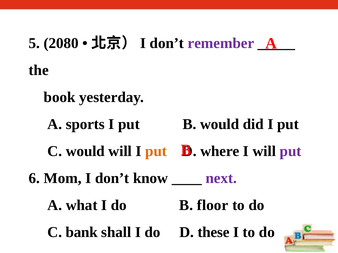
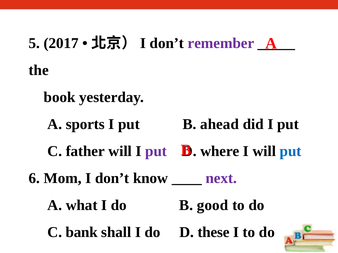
2080: 2080 -> 2017 (61, 43)
B would: would -> ahead (220, 124)
C would: would -> father (85, 151)
put colour: orange -> purple (156, 151)
put colour: purple -> blue (291, 151)
floor: floor -> good (213, 205)
